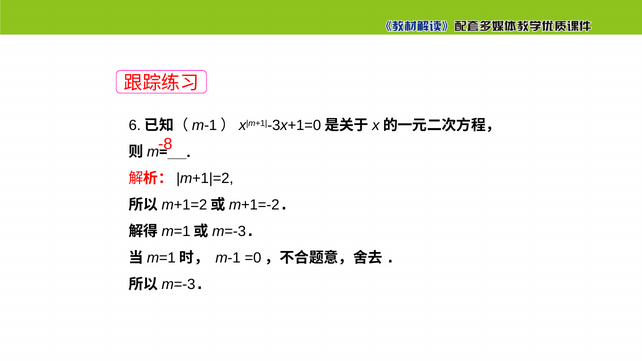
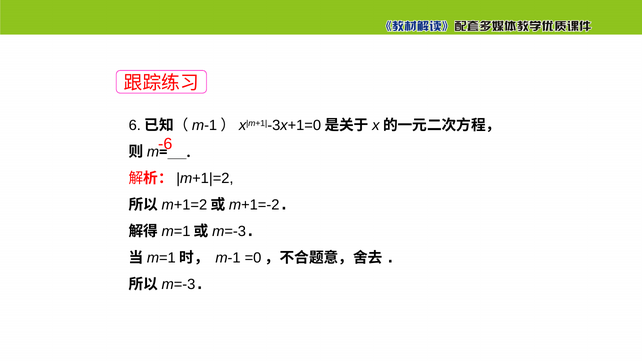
-8: -8 -> -6 (165, 144)
